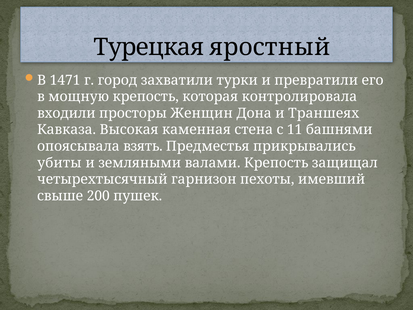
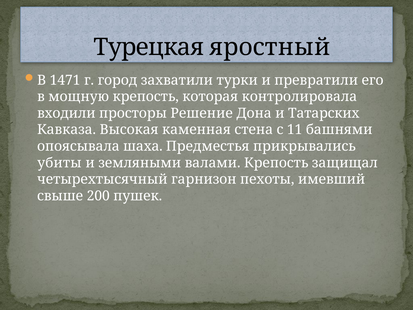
Женщин: Женщин -> Решение (202, 113)
Траншеях: Траншеях -> Татарских (324, 113)
взять: взять -> шаха (143, 146)
